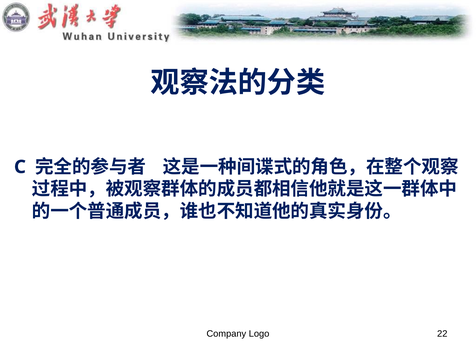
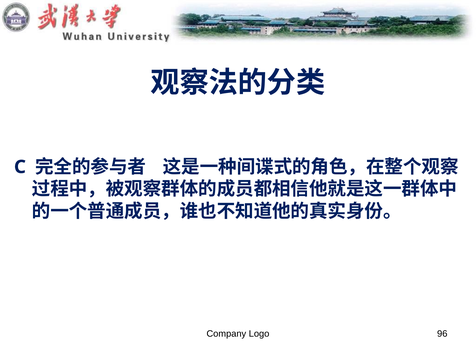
22: 22 -> 96 (442, 334)
